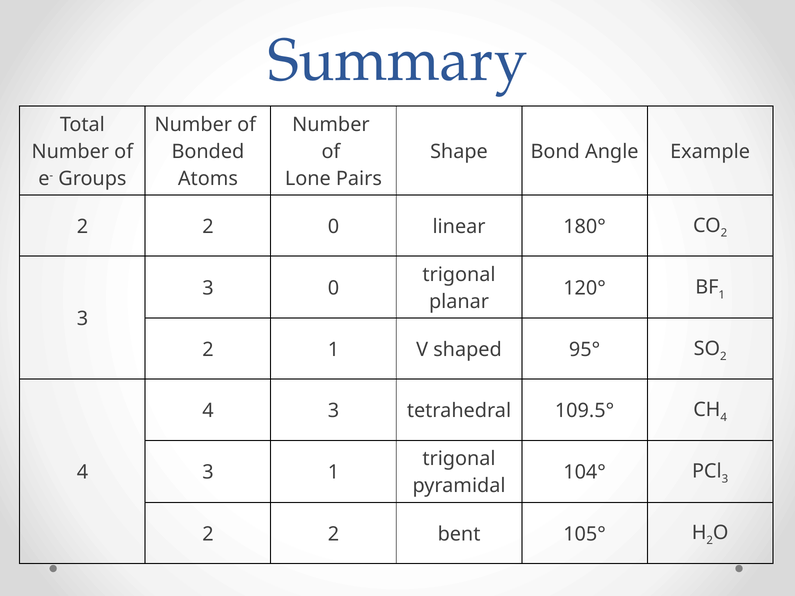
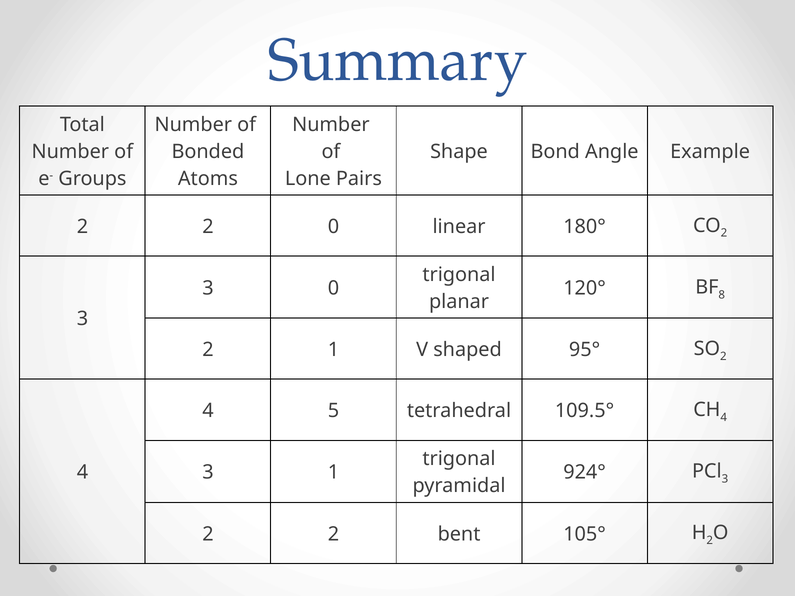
1: 1 -> 8 (722, 295)
3: 3 -> 5 (334, 411)
104°: 104° -> 924° (585, 473)
